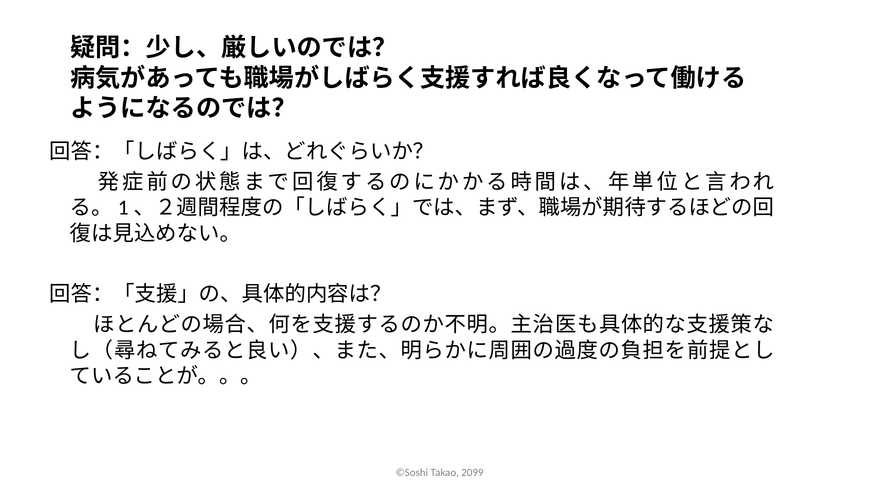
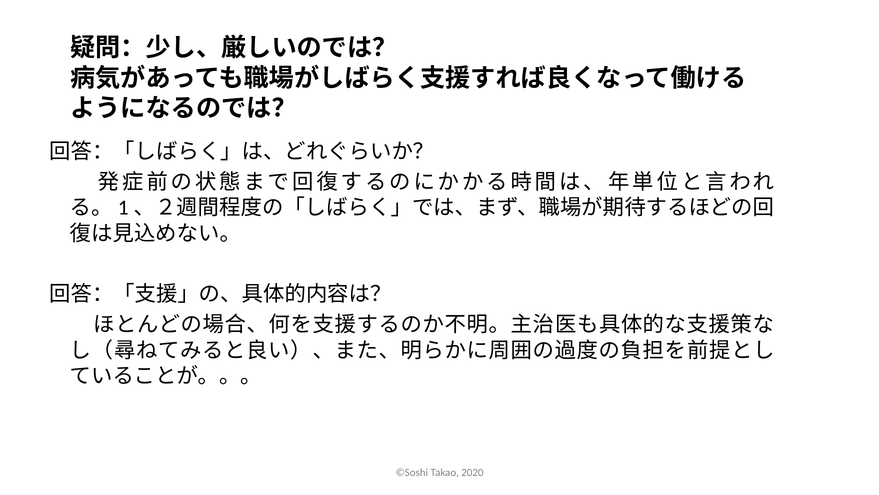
2099: 2099 -> 2020 (472, 472)
